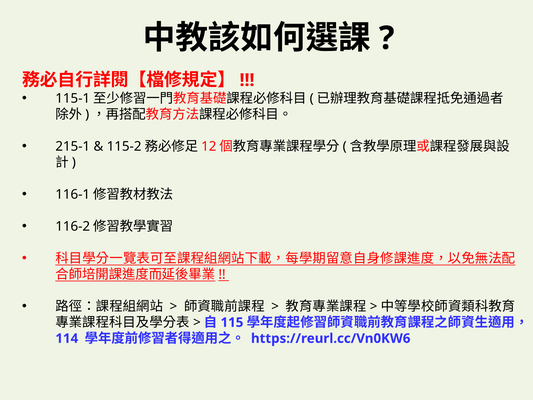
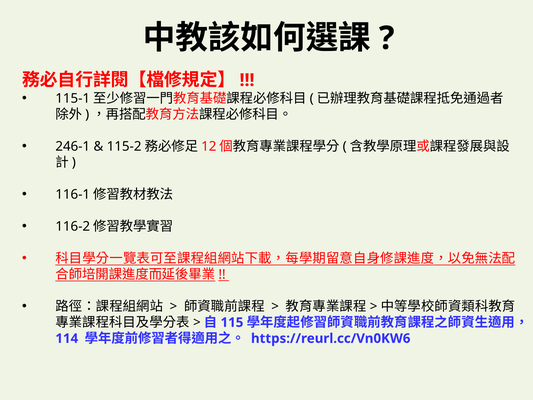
215-1: 215-1 -> 246-1 (73, 146)
